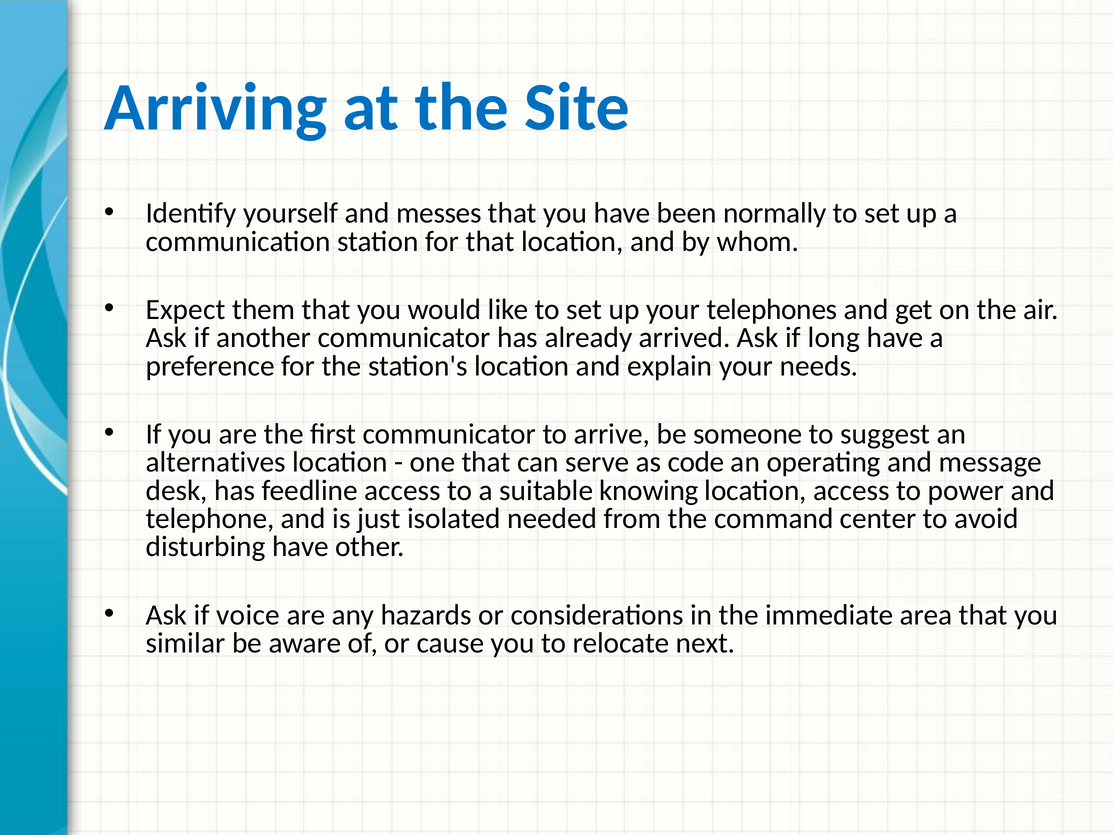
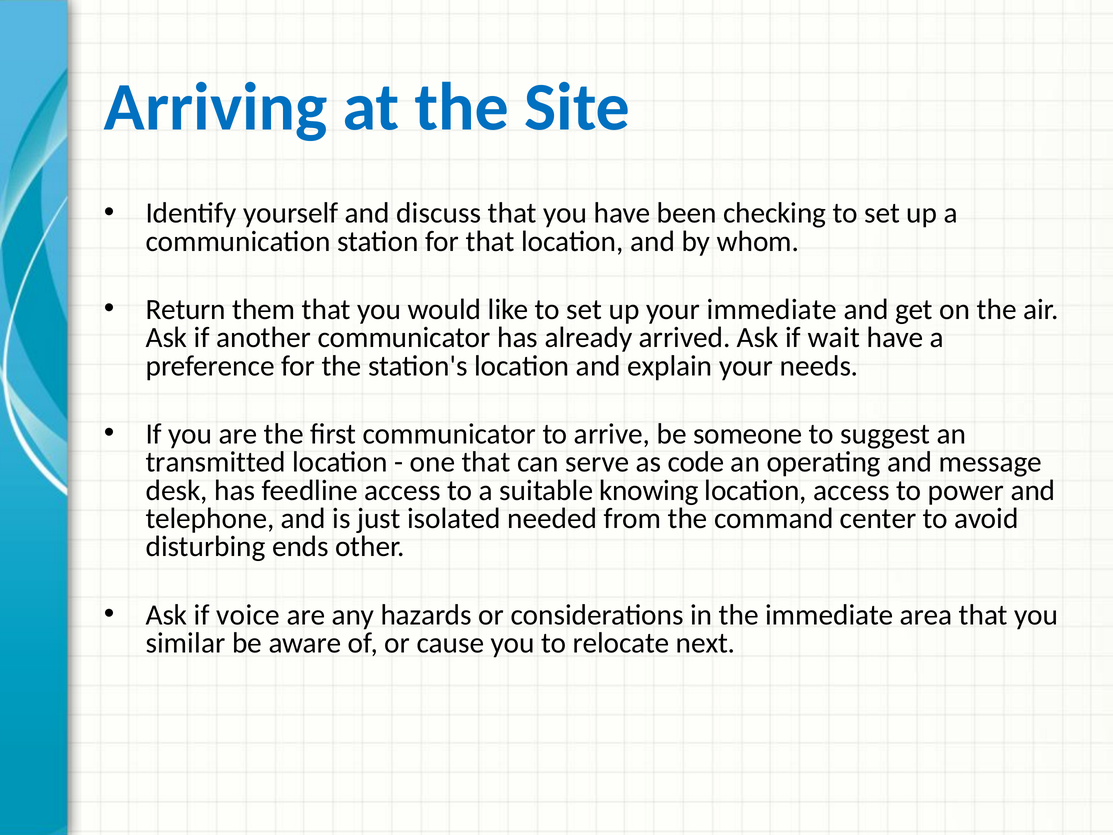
messes: messes -> discuss (439, 213)
normally: normally -> checking (775, 213)
Expect: Expect -> Return (186, 309)
your telephones: telephones -> immediate (772, 309)
long: long -> wait (834, 338)
alternatives: alternatives -> transmitted (216, 462)
disturbing have: have -> ends (300, 547)
